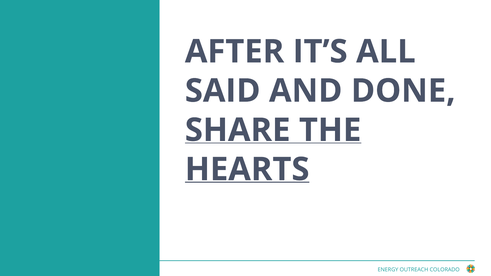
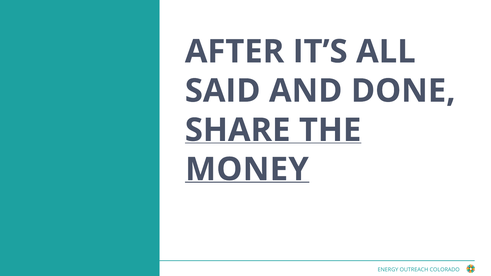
HEARTS: HEARTS -> MONEY (247, 170)
